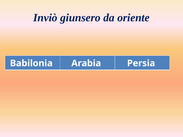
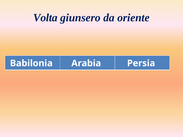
Inviò: Inviò -> Volta (45, 18)
